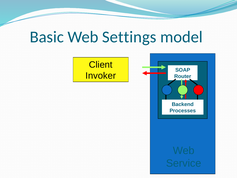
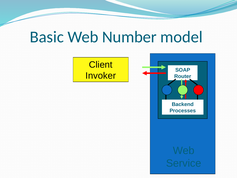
Settings: Settings -> Number (129, 37)
